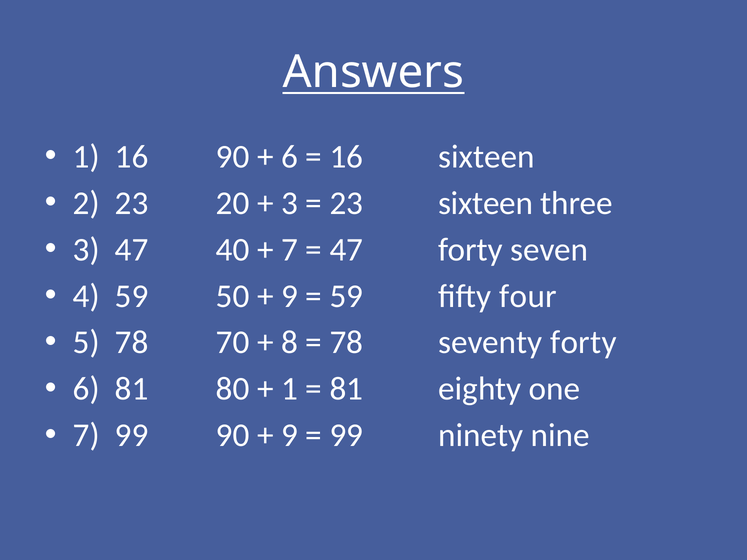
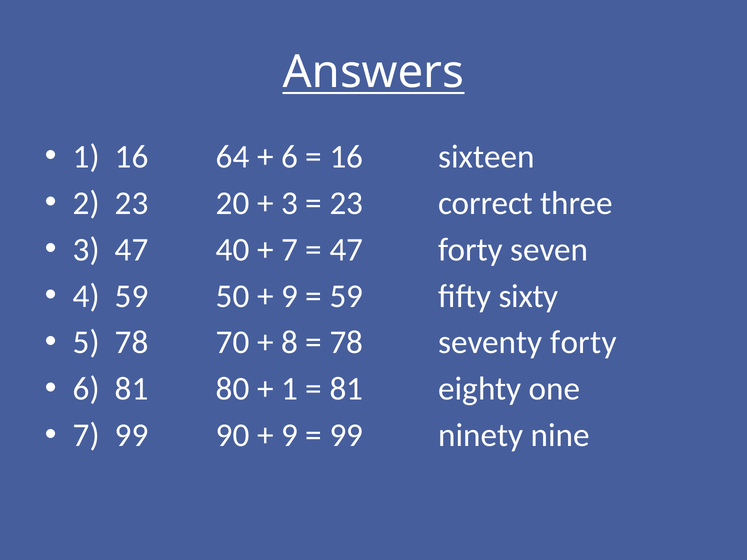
16 90: 90 -> 64 (233, 157)
23 sixteen: sixteen -> correct (486, 203)
four: four -> sixty (528, 296)
